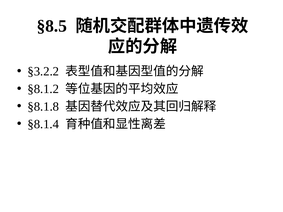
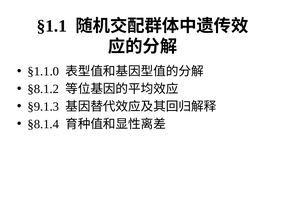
§8.5: §8.5 -> §1.1 (52, 26)
§3.2.2: §3.2.2 -> §1.1.0 (43, 71)
§8.1.8: §8.1.8 -> §9.1.3 (43, 107)
